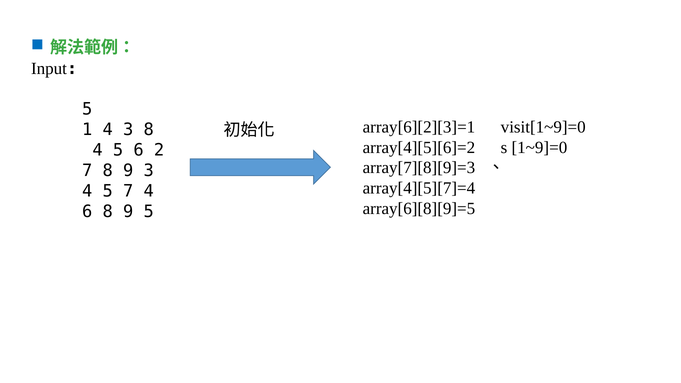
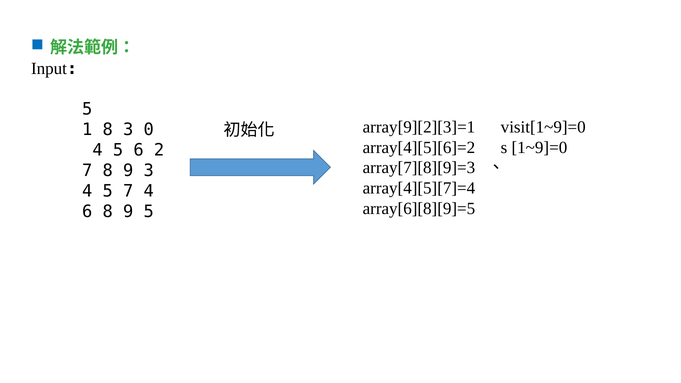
1 4: 4 -> 8 (108, 130)
3 8: 8 -> 0 (149, 130)
array[6][2][3]=1: array[6][2][3]=1 -> array[9][2][3]=1 (419, 127)
